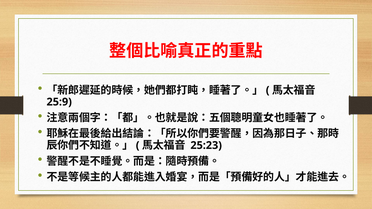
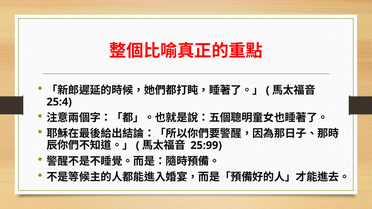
25:9: 25:9 -> 25:4 (59, 102)
25:23: 25:23 -> 25:99 (206, 146)
